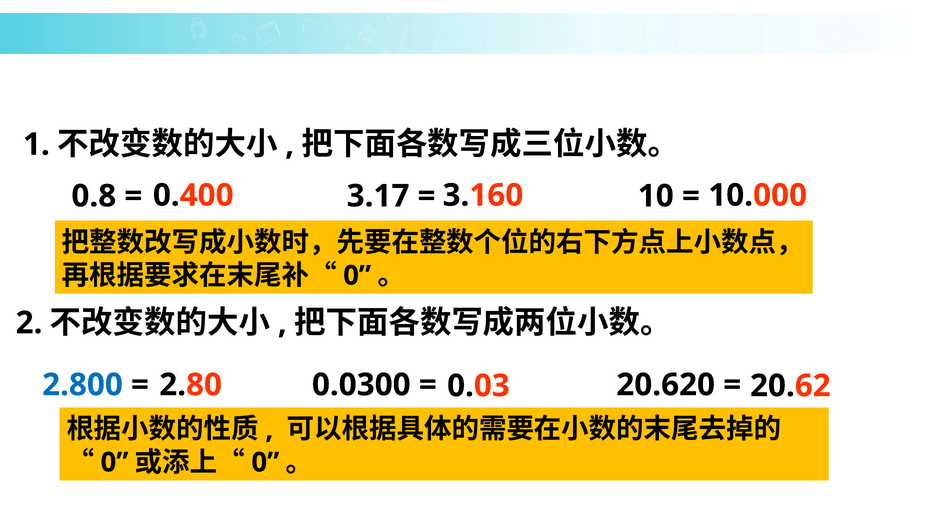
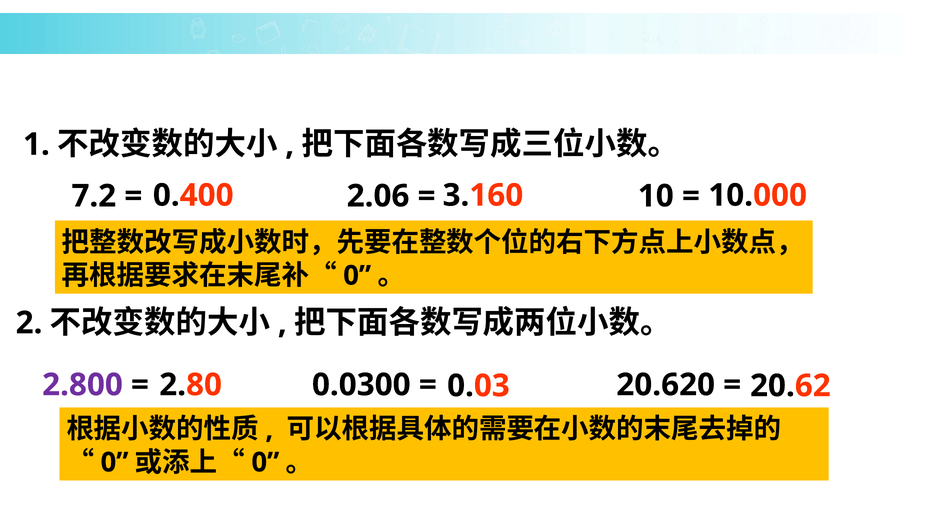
0.8: 0.8 -> 7.2 (94, 196)
3.17: 3.17 -> 2.06 (378, 196)
2.800 colour: blue -> purple (82, 384)
